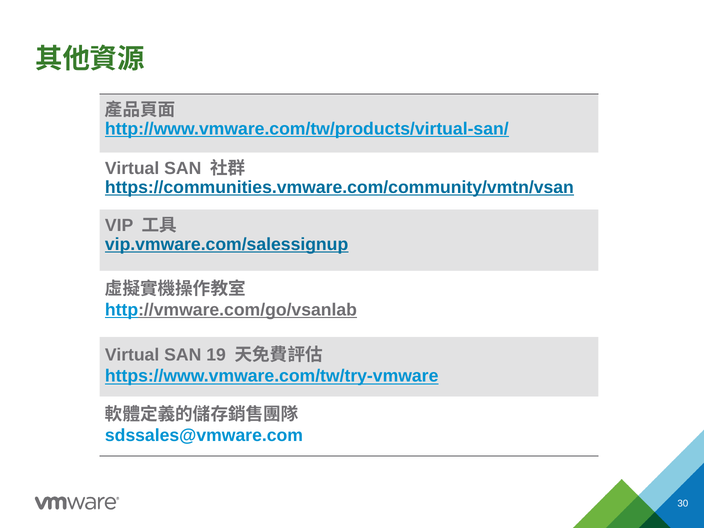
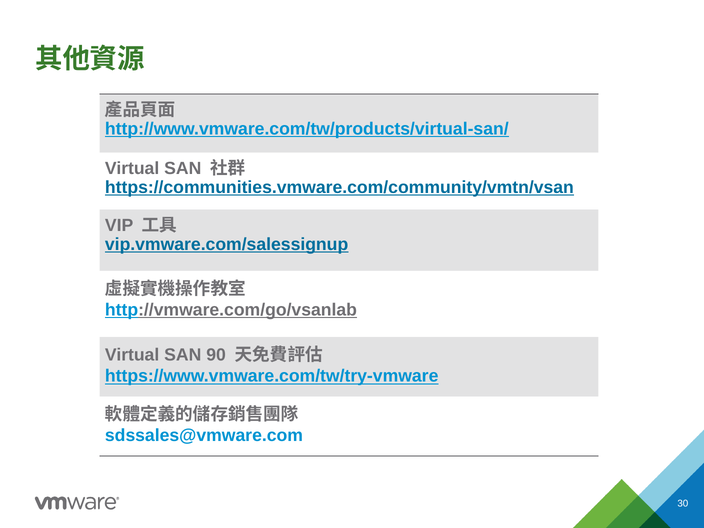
19: 19 -> 90 (216, 355)
